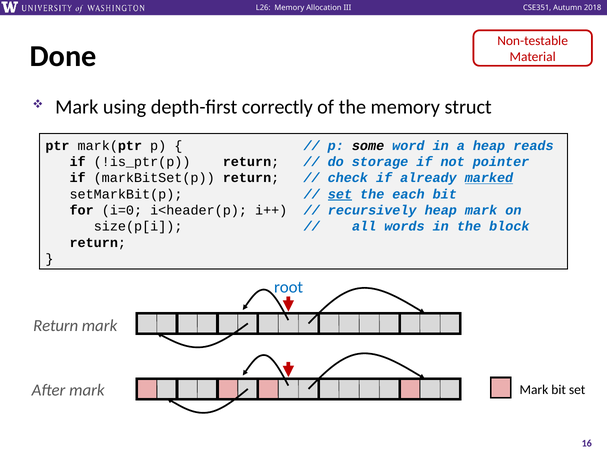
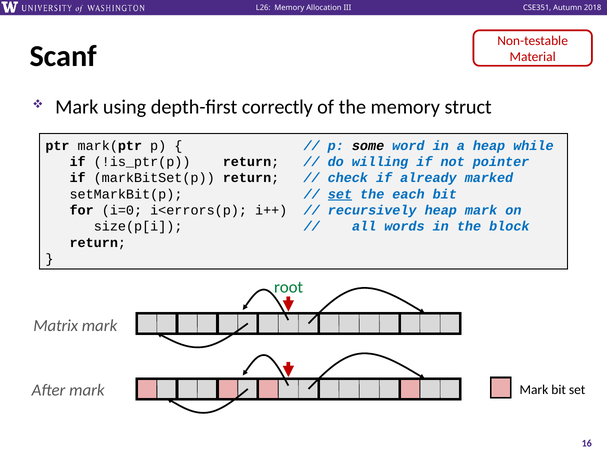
Done: Done -> Scanf (63, 56)
reads: reads -> while (533, 146)
storage: storage -> willing (380, 162)
marked underline: present -> none (489, 178)
i<header(p: i<header(p -> i<errors(p (199, 210)
root colour: blue -> green (289, 288)
Return: Return -> Matrix (56, 326)
